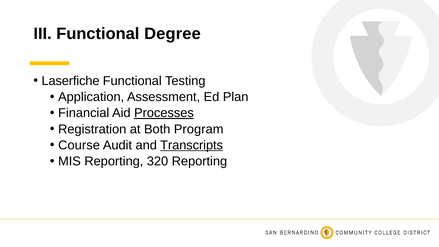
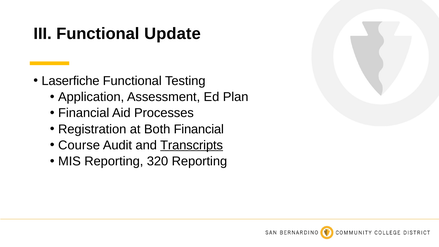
Degree: Degree -> Update (172, 34)
Processes underline: present -> none (164, 113)
Both Program: Program -> Financial (199, 129)
